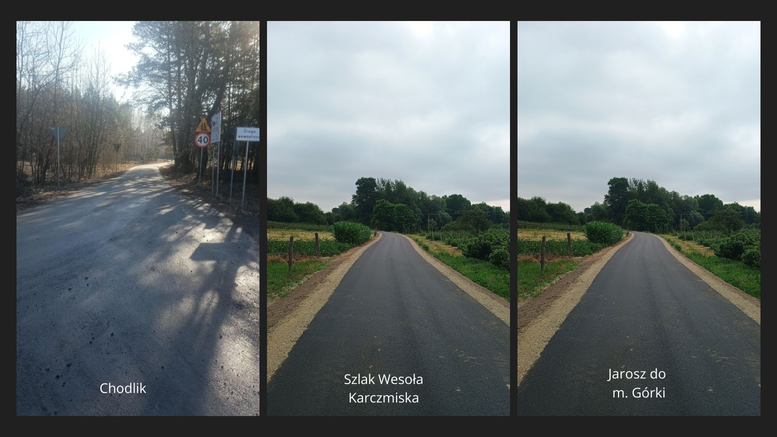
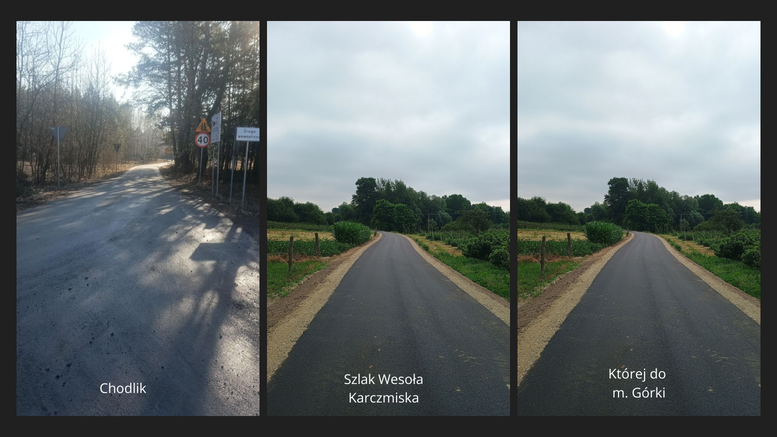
Jarosz: Jarosz -> Której (627, 375)
